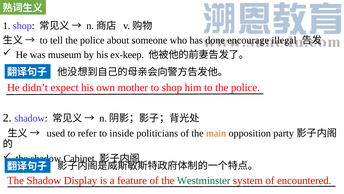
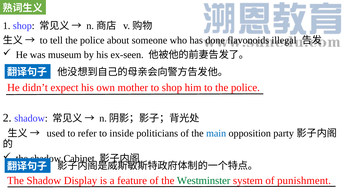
encourage: encourage -> flavonoids (248, 40)
ex-keep: ex-keep -> ex-seen (127, 55)
main colour: orange -> blue (216, 133)
encountered: encountered -> punishment (304, 180)
